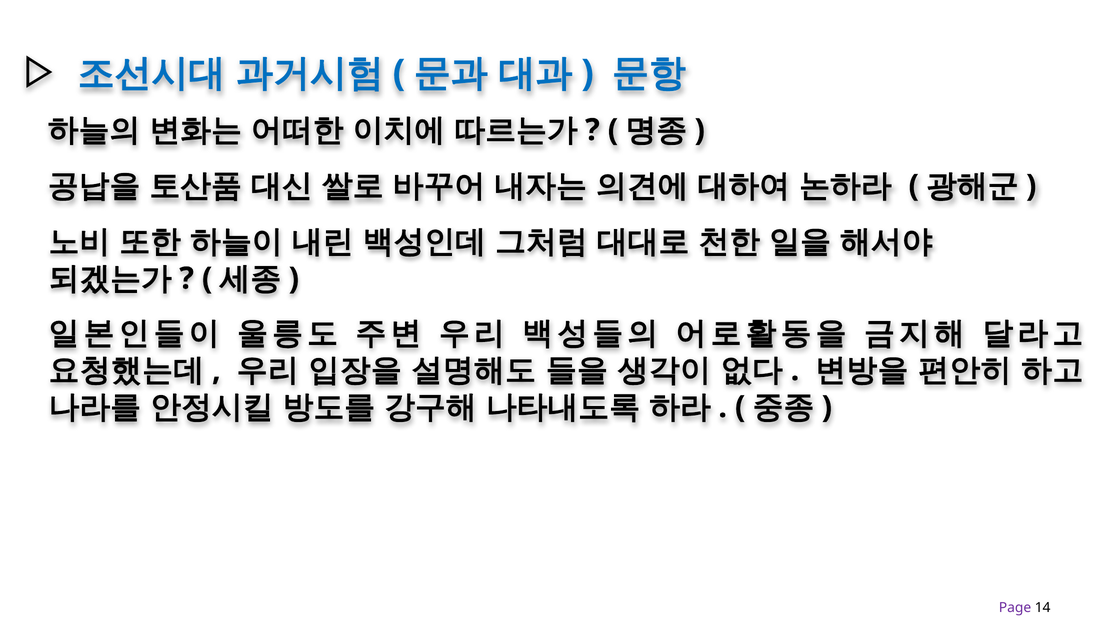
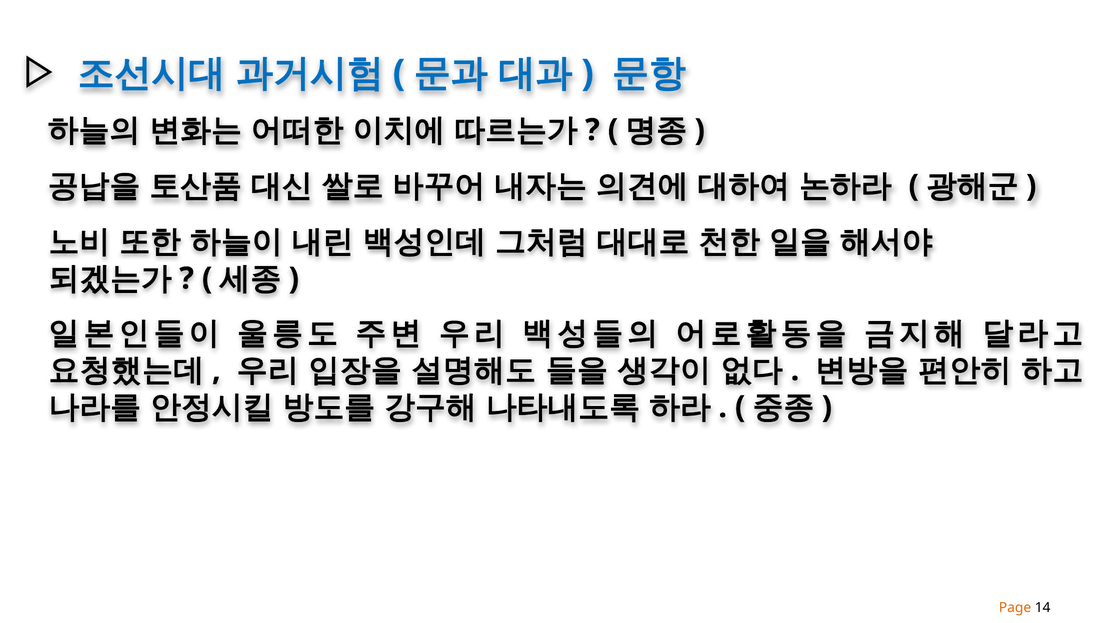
Page colour: purple -> orange (1015, 608)
